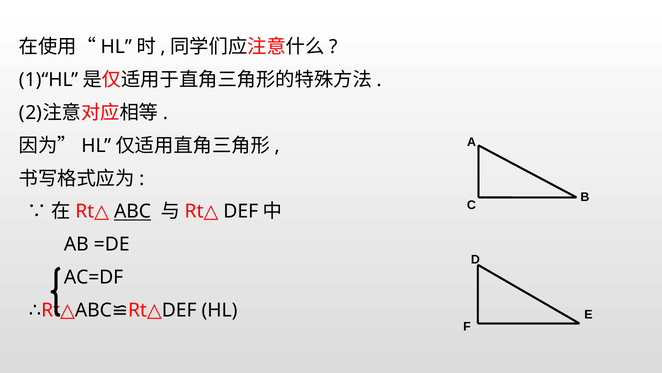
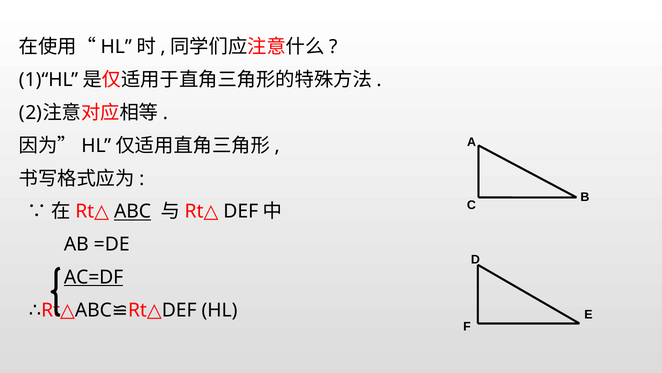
AC=DF underline: none -> present (94, 277)
